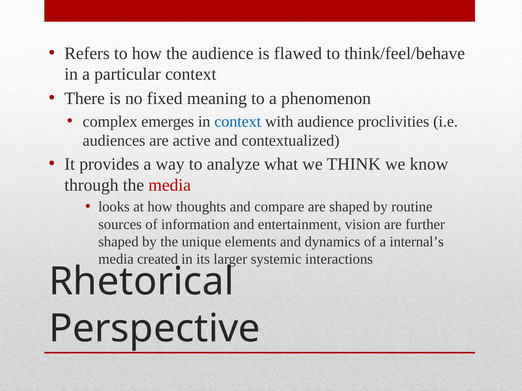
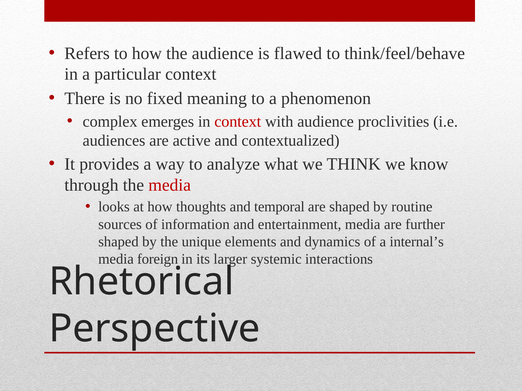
context colour: blue -> red (238, 122)
compare: compare -> temporal (279, 207)
entertainment vision: vision -> media (363, 225)
created: created -> foreign (158, 259)
